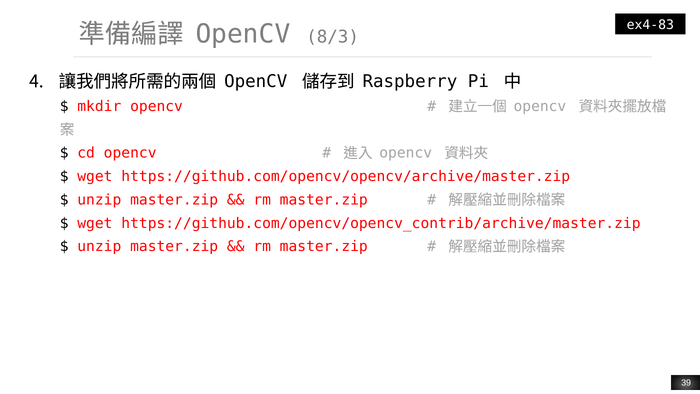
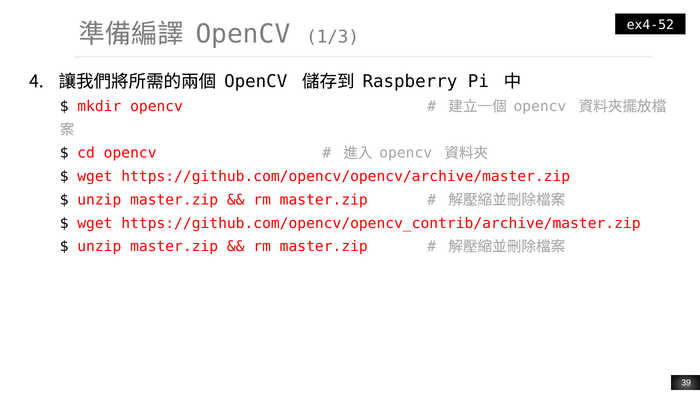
ex4-83: ex4-83 -> ex4-52 (650, 25)
8/3: 8/3 -> 1/3 (333, 37)
